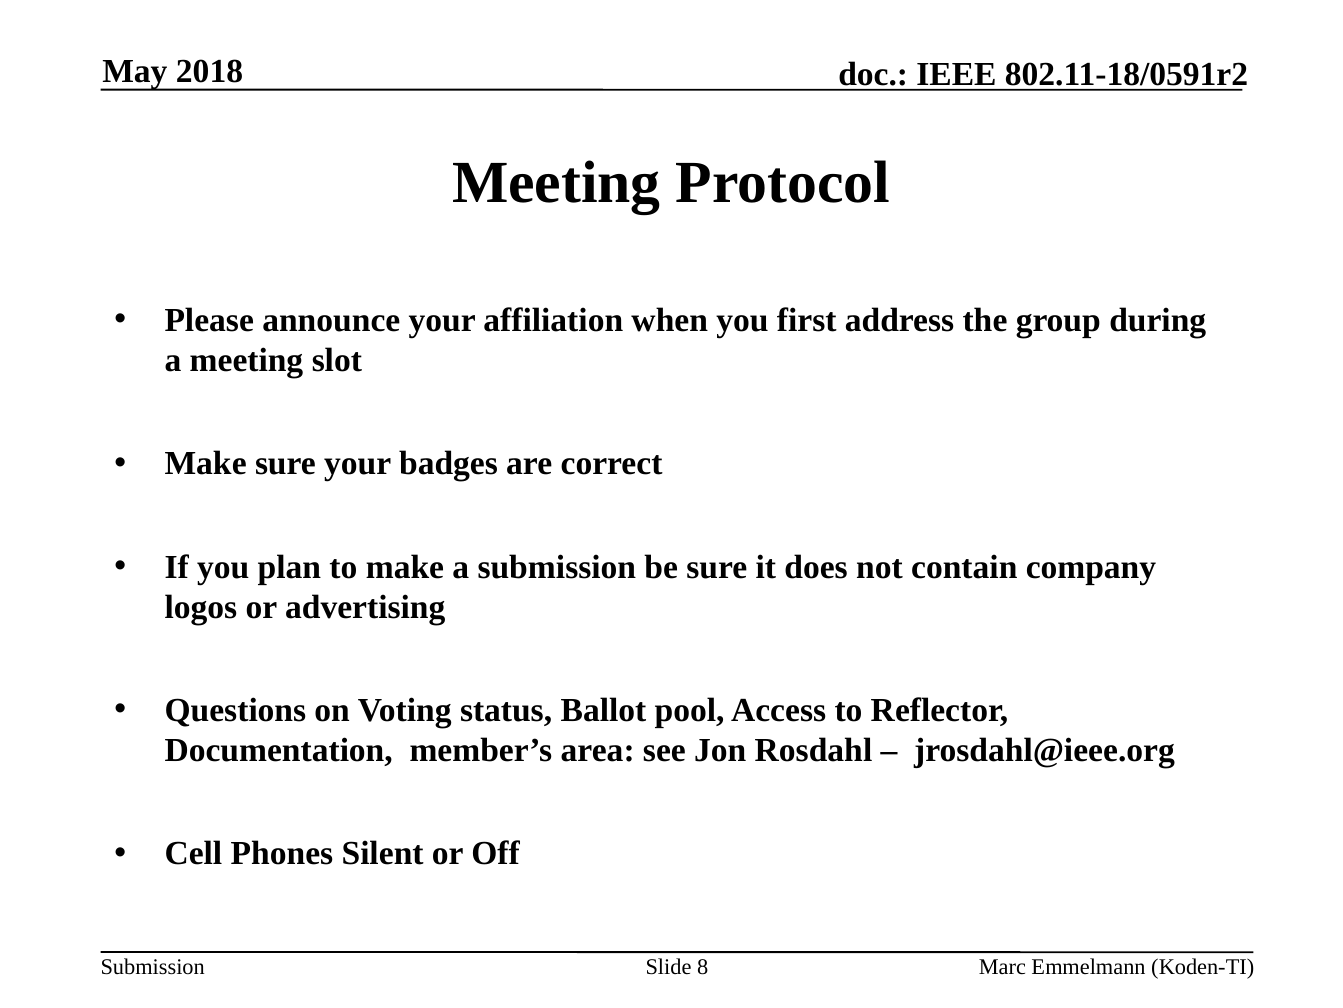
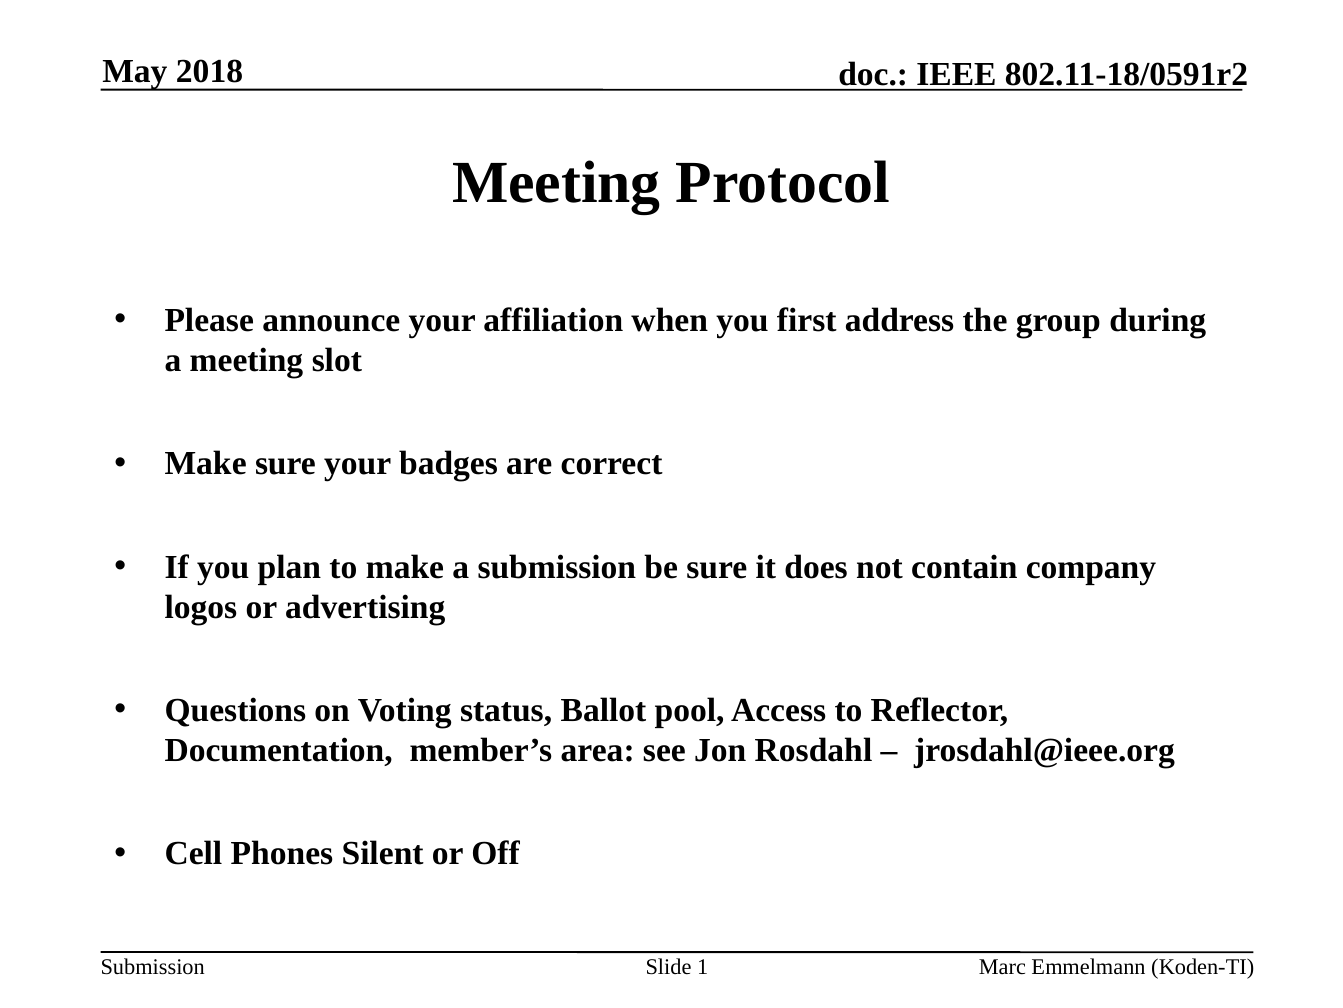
8: 8 -> 1 (703, 966)
